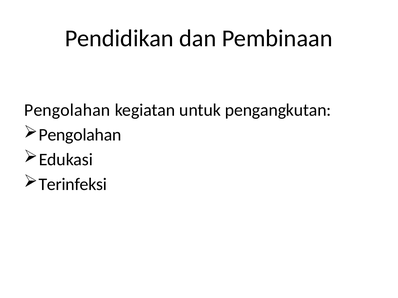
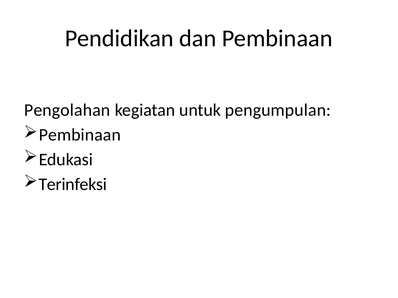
pengangkutan: pengangkutan -> pengumpulan (278, 110)
Pengolahan: Pengolahan -> Pembinaan (80, 135)
